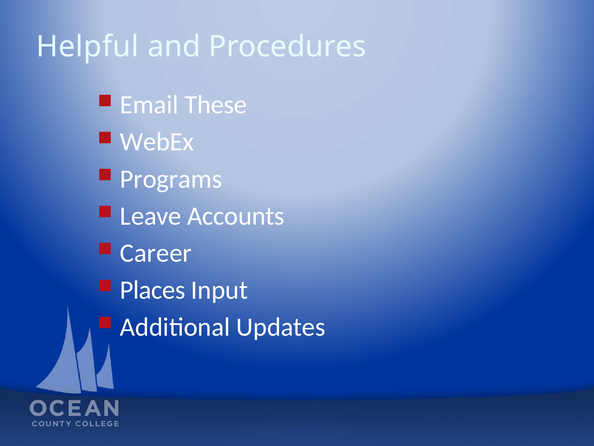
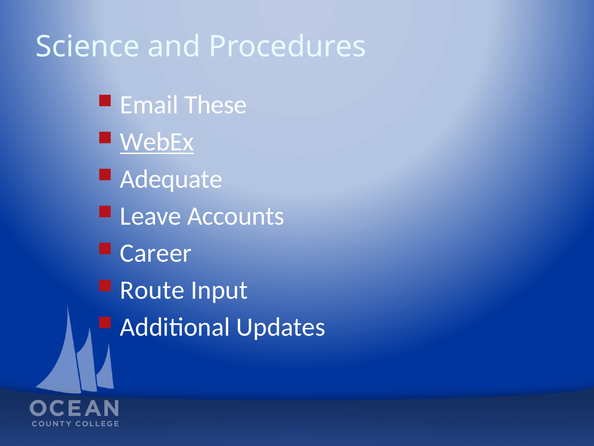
Helpful: Helpful -> Science (88, 47)
WebEx underline: none -> present (157, 142)
Programs: Programs -> Adequate (171, 179)
Places: Places -> Route (152, 290)
